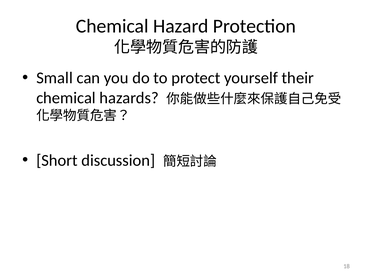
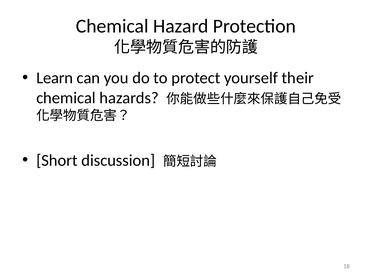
Small: Small -> Learn (55, 78)
